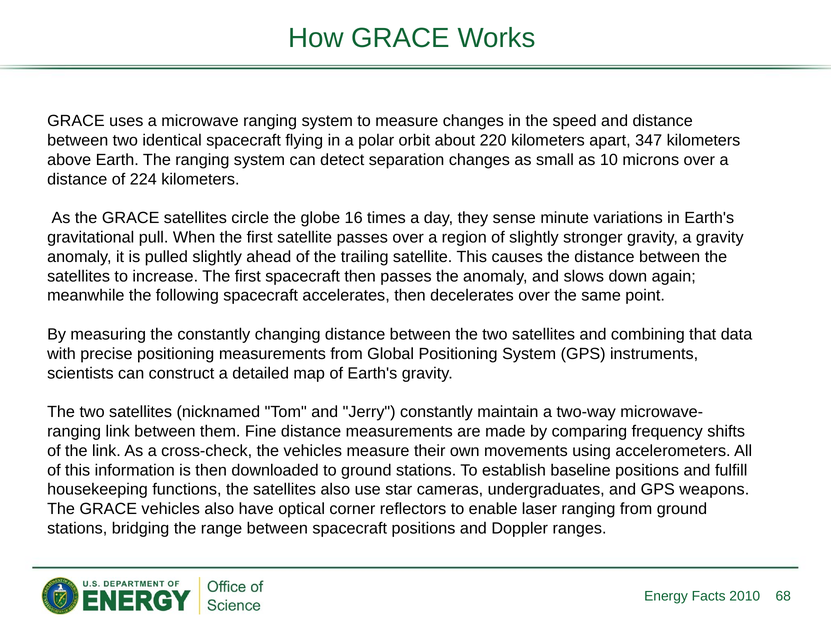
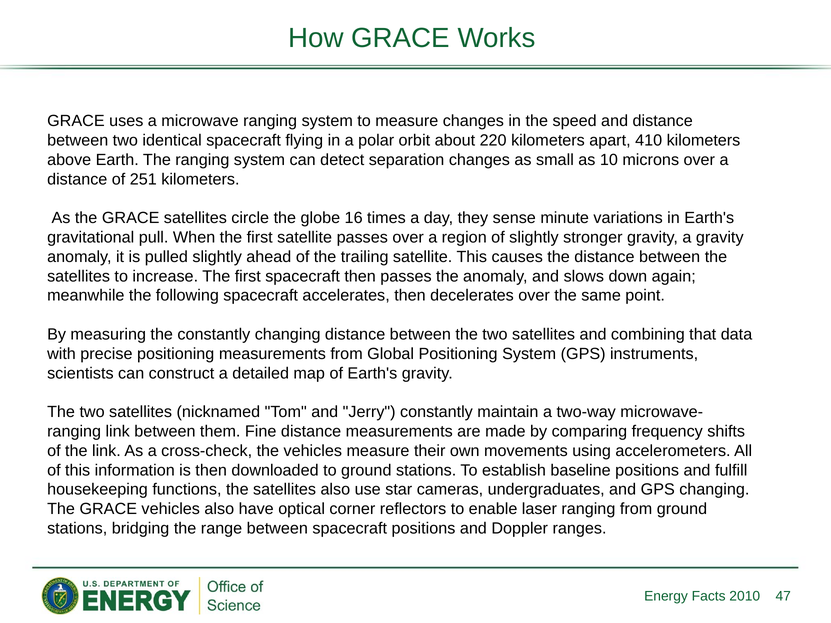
347: 347 -> 410 (649, 141)
224: 224 -> 251 (143, 179)
GPS weapons: weapons -> changing (714, 490)
68: 68 -> 47 (783, 597)
